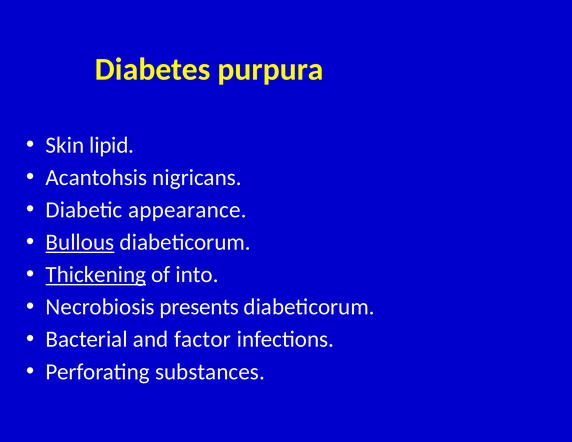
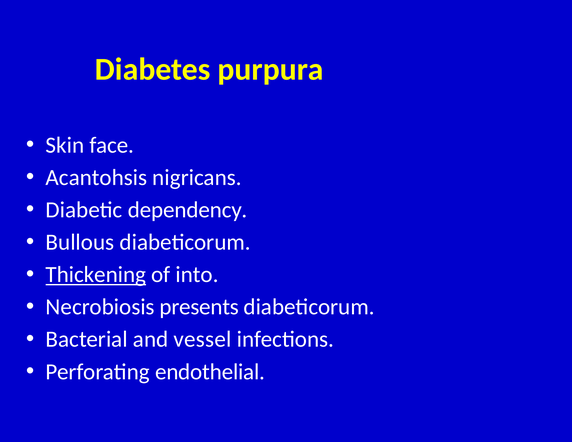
lipid: lipid -> face (112, 145)
appearance: appearance -> dependency (188, 210)
Bullous underline: present -> none (80, 242)
factor: factor -> vessel (203, 339)
substances: substances -> endothelial (210, 372)
